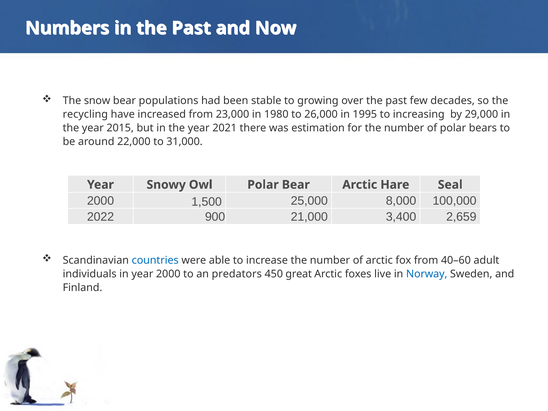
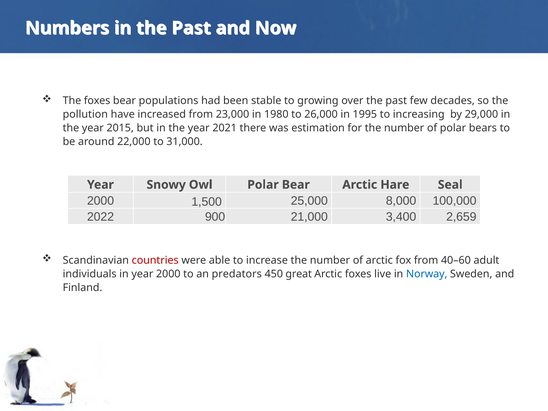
The snow: snow -> foxes (97, 101)
recycling: recycling -> pollution (85, 114)
countries colour: blue -> red (155, 260)
